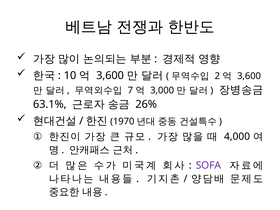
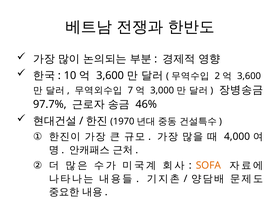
63.1%: 63.1% -> 97.7% (50, 104)
26%: 26% -> 46% (146, 104)
SOFA colour: purple -> orange (208, 165)
